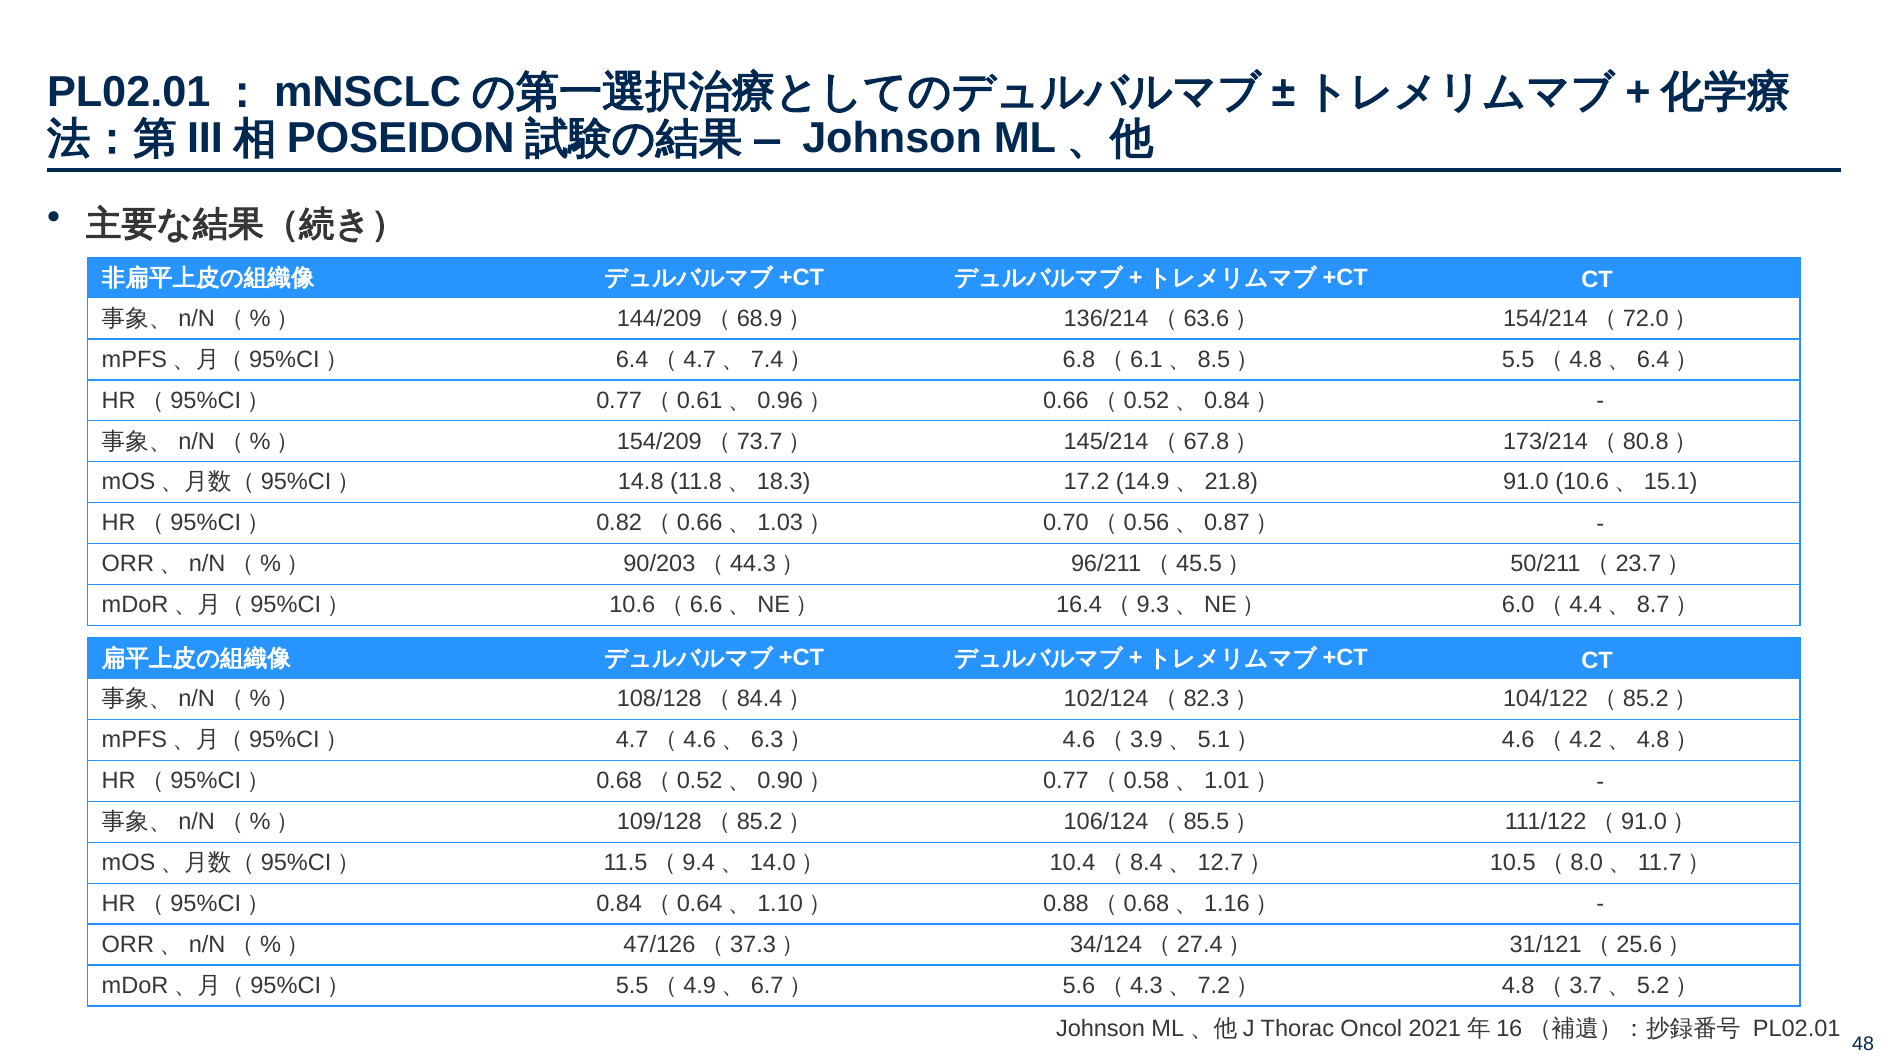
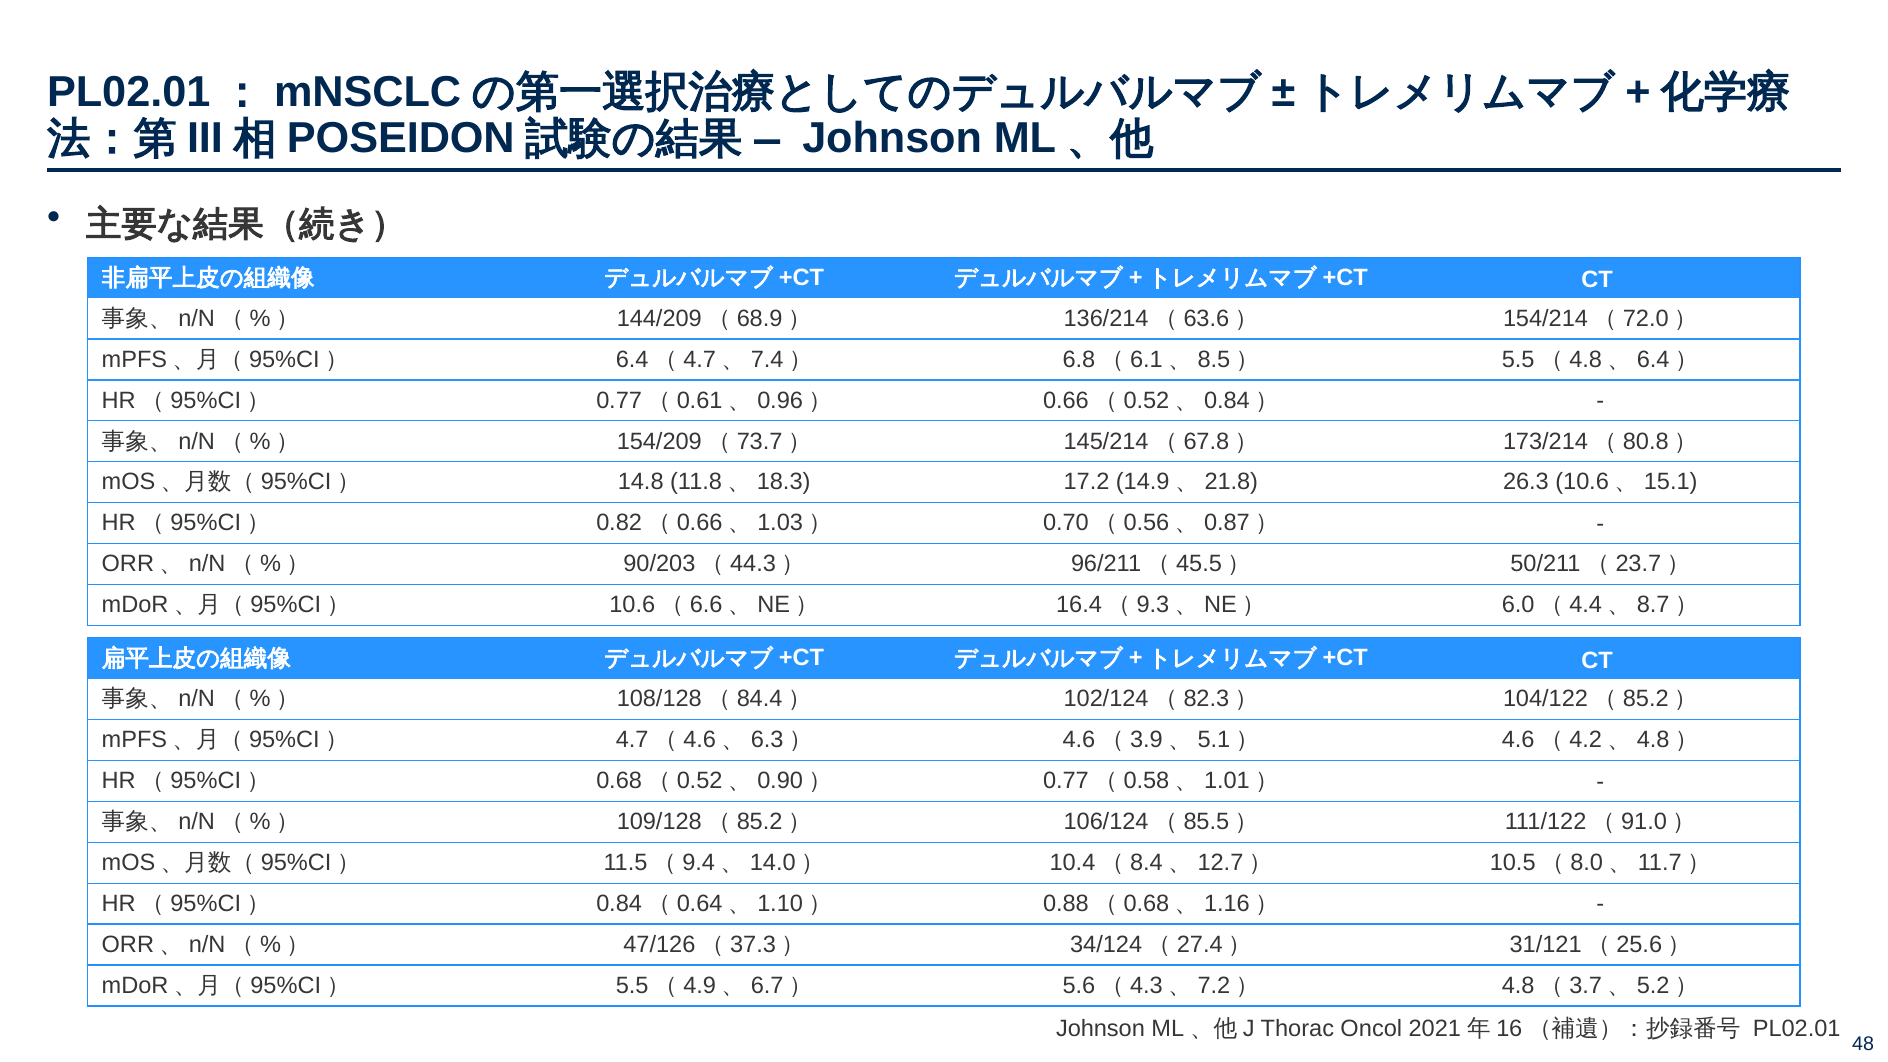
91.0: 91.0 -> 26.3 (1526, 482)
